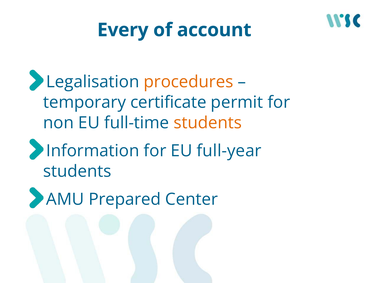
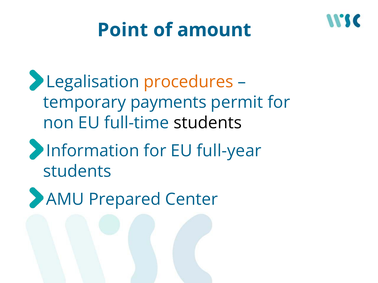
Every: Every -> Point (123, 30)
account: account -> amount (214, 30)
certificate: certificate -> payments (168, 103)
students colour: orange -> black (208, 123)
